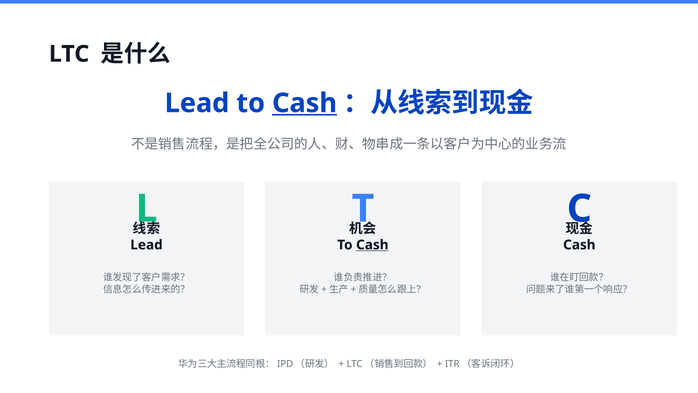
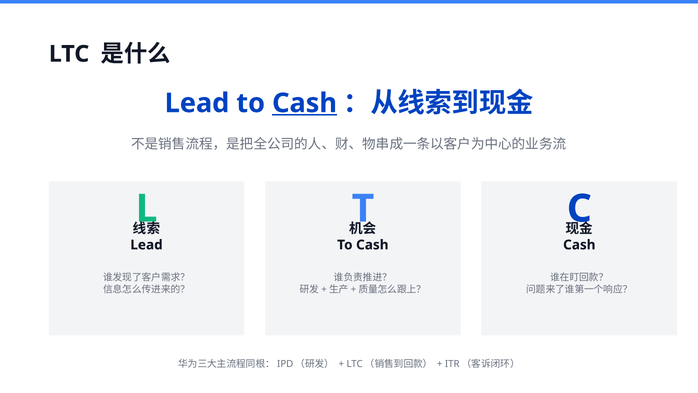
Cash underline: present -> none (372, 245)
